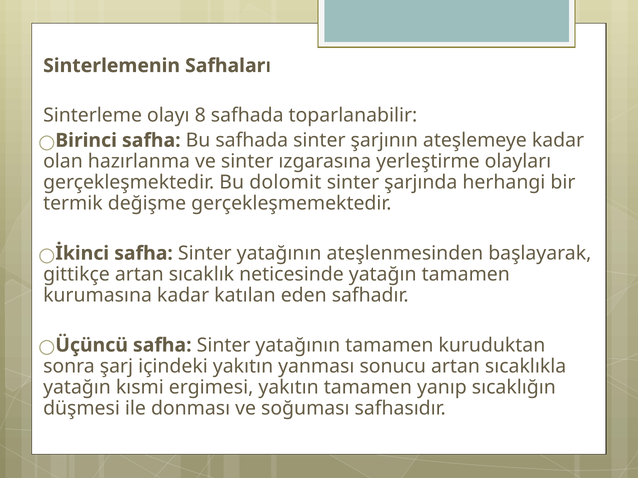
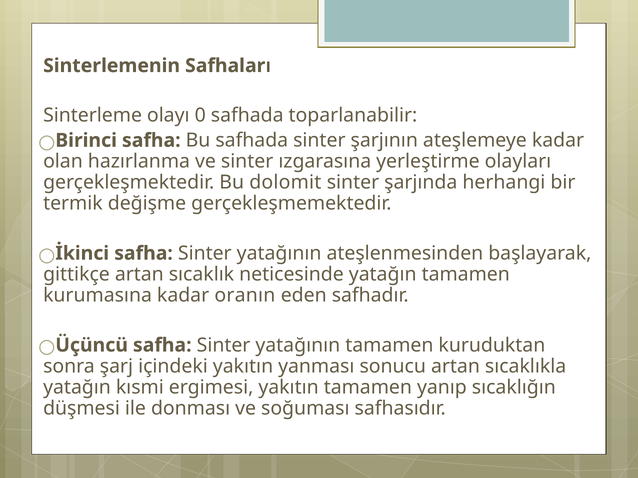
8: 8 -> 0 (200, 116)
katılan: katılan -> oranın (245, 296)
